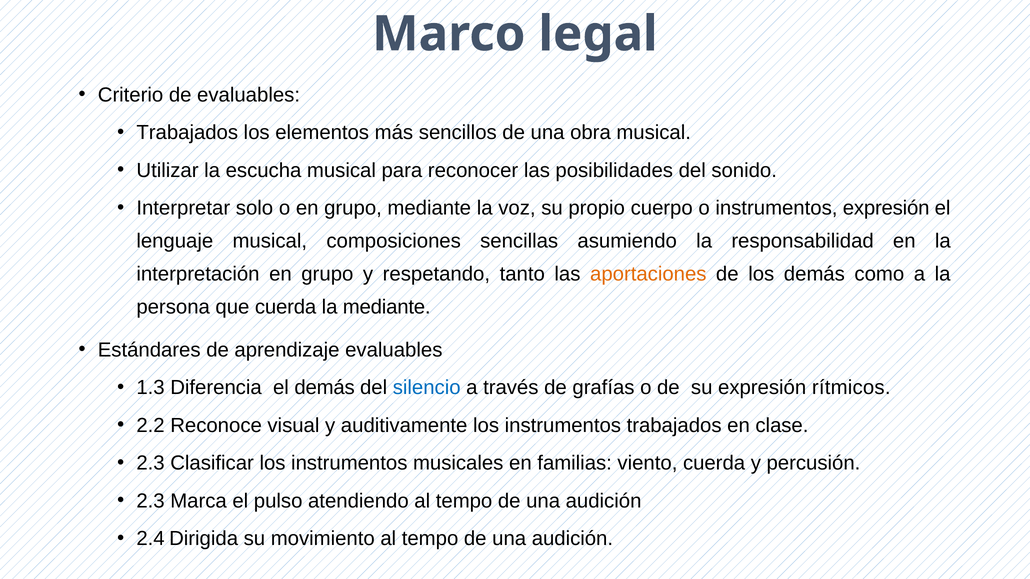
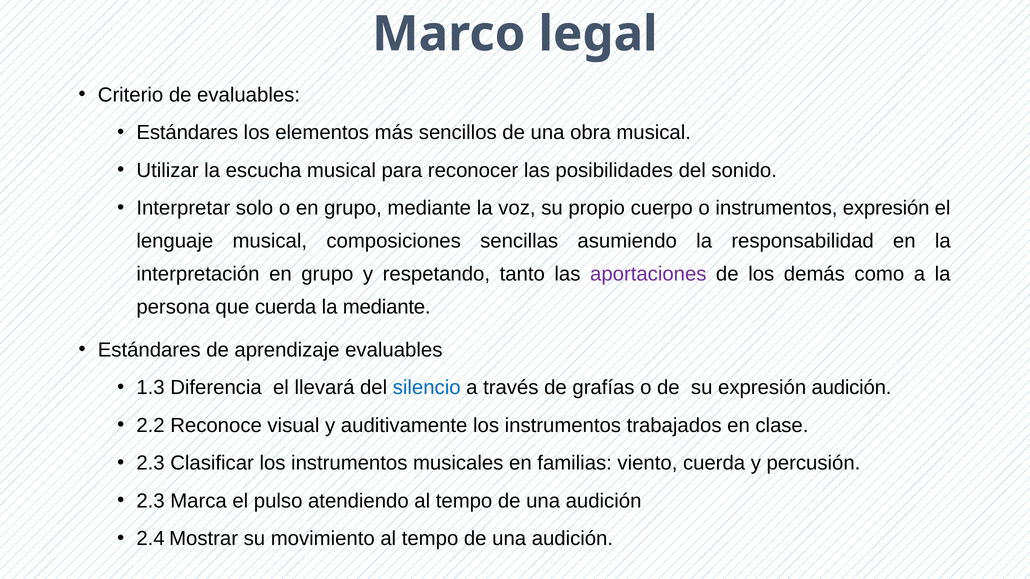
Trabajados: Trabajados -> Estándares (187, 133)
aportaciones colour: orange -> purple (648, 274)
el demás: demás -> llevará (325, 388)
expresión rítmicos: rítmicos -> audición (851, 388)
Dirigida: Dirigida -> Mostrar (204, 539)
